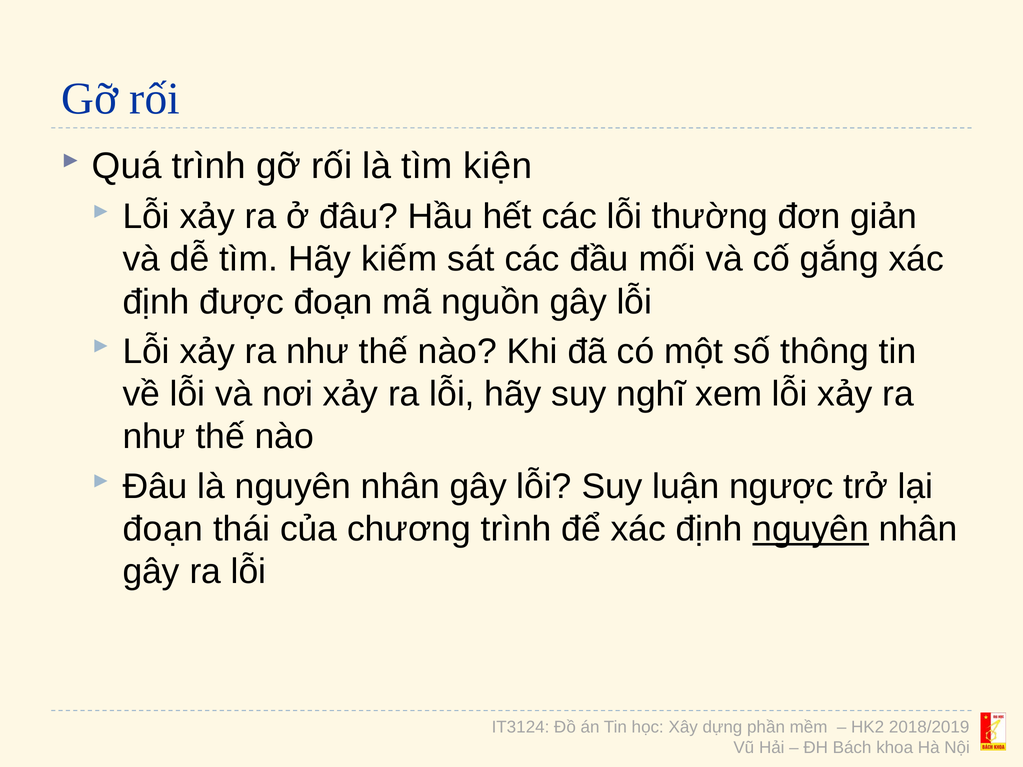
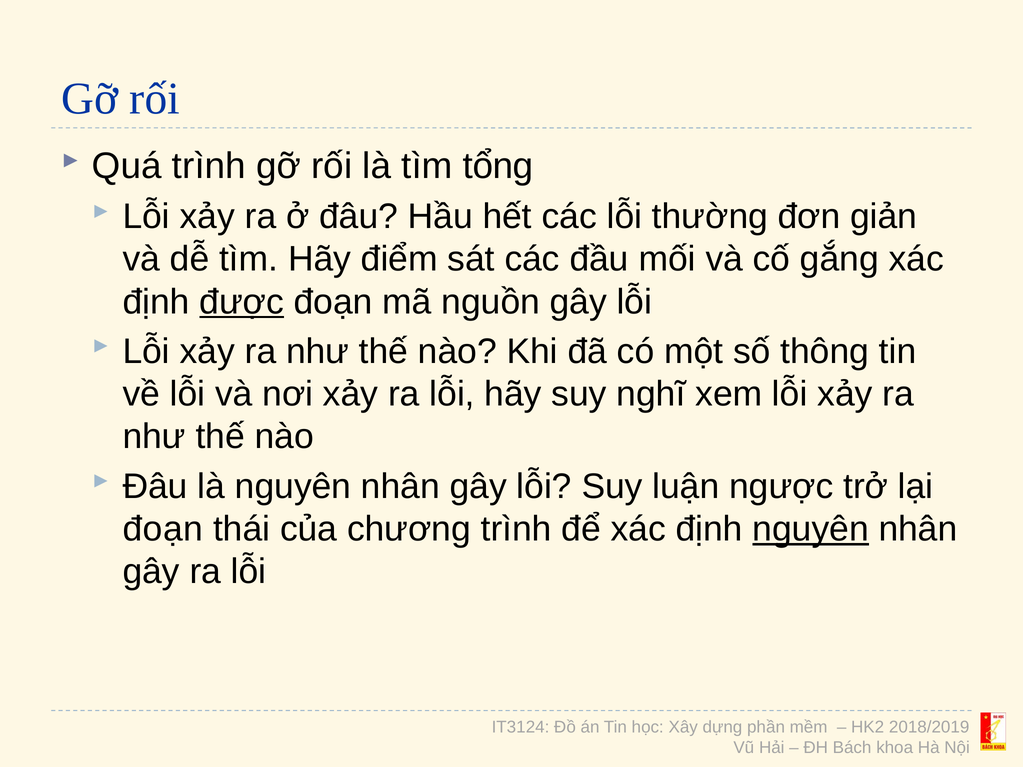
kiện: kiện -> tổng (498, 166)
kiếm: kiếm -> điểm (399, 259)
được underline: none -> present (242, 302)
